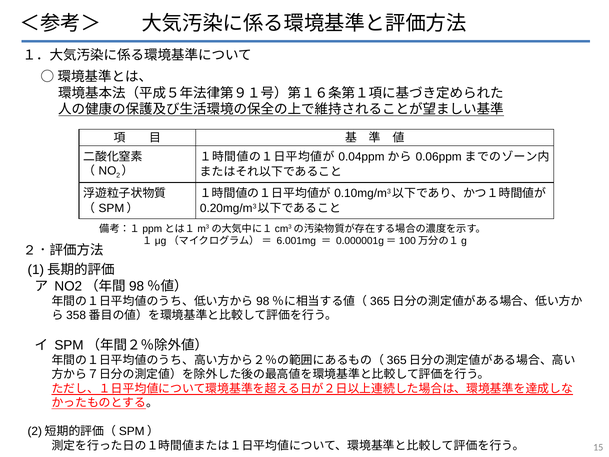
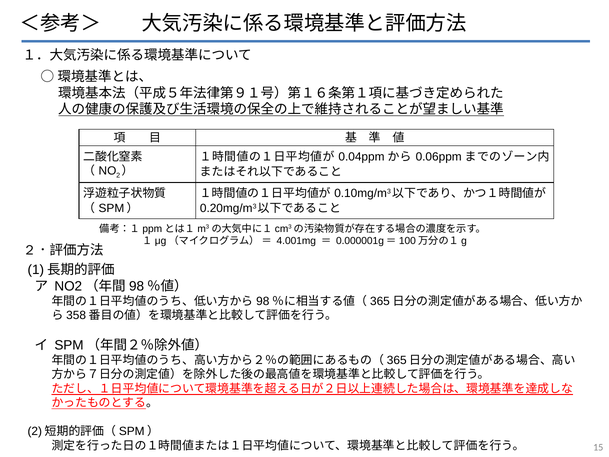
6.001mg: 6.001mg -> 4.001mg (296, 241)
